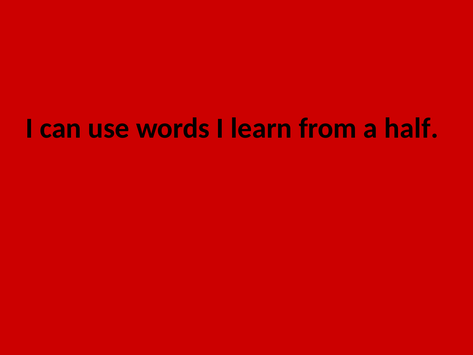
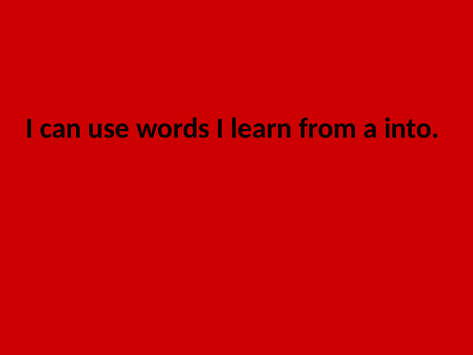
half: half -> into (412, 128)
